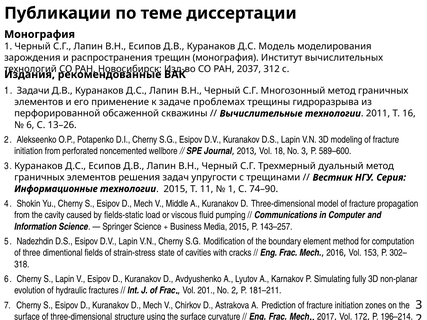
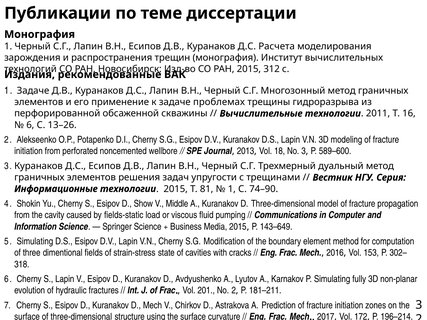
Модель: Модель -> Расчета (277, 46)
РАН 2037: 2037 -> 2015 (249, 69)
1 Задачи: Задачи -> Задаче (33, 91)
11: 11 -> 81 (207, 189)
Esipov D Mech: Mech -> Show (143, 204)
143–257: 143–257 -> 143–649 (276, 227)
Nadezhdin: Nadezhdin -> Simulating (35, 242)
